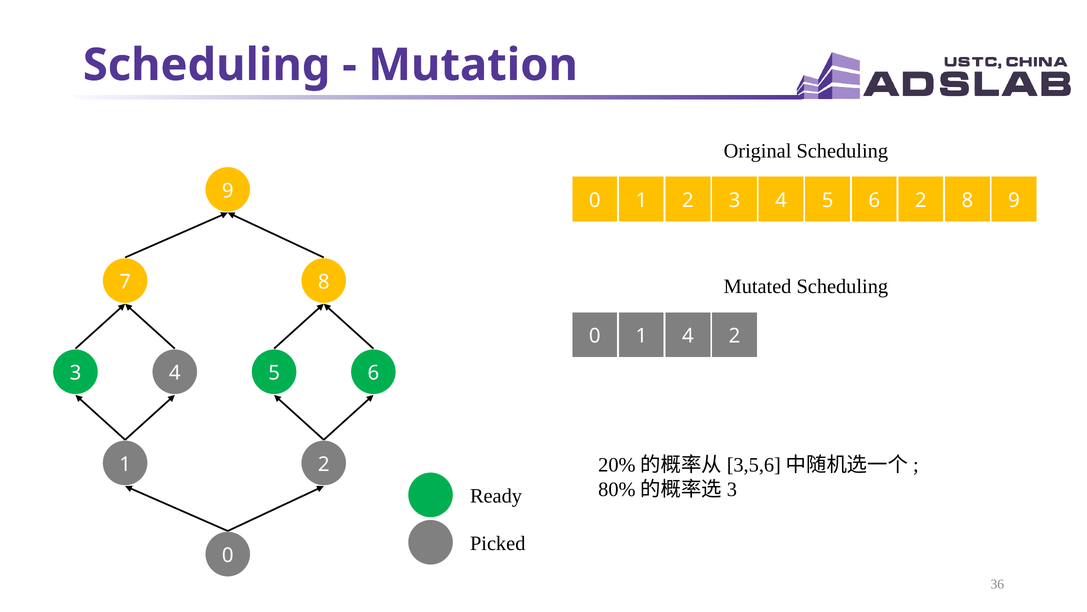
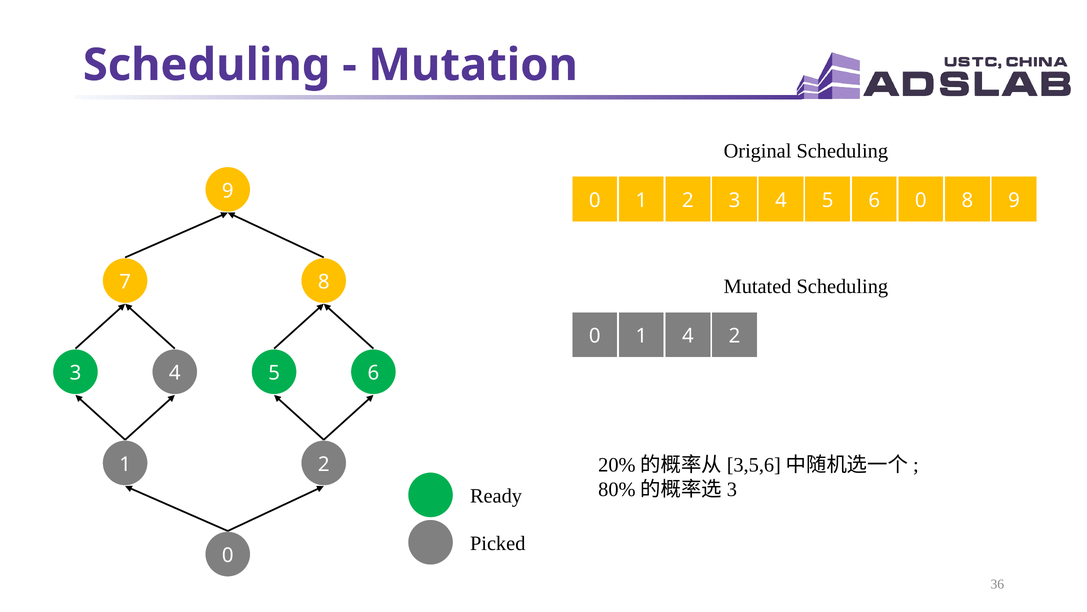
6 2: 2 -> 0 (921, 200)
